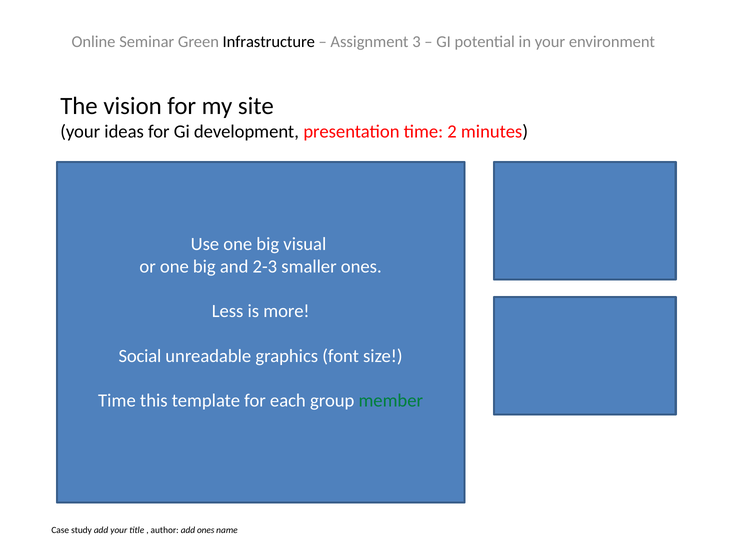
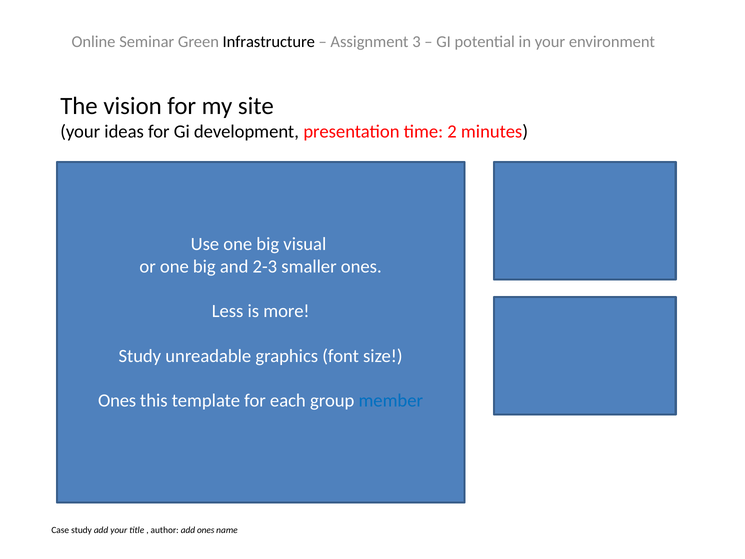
Social: Social -> Study (140, 356)
Time: Time -> Ones (117, 401)
member colour: green -> blue (391, 401)
